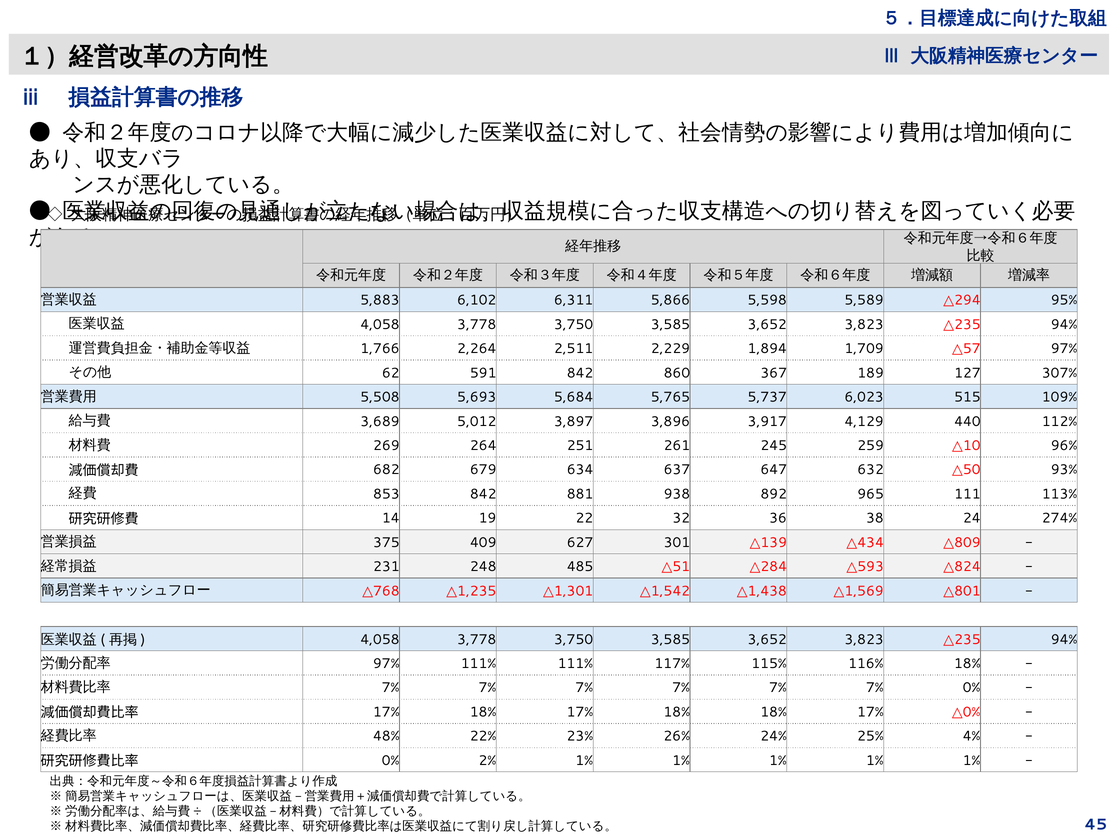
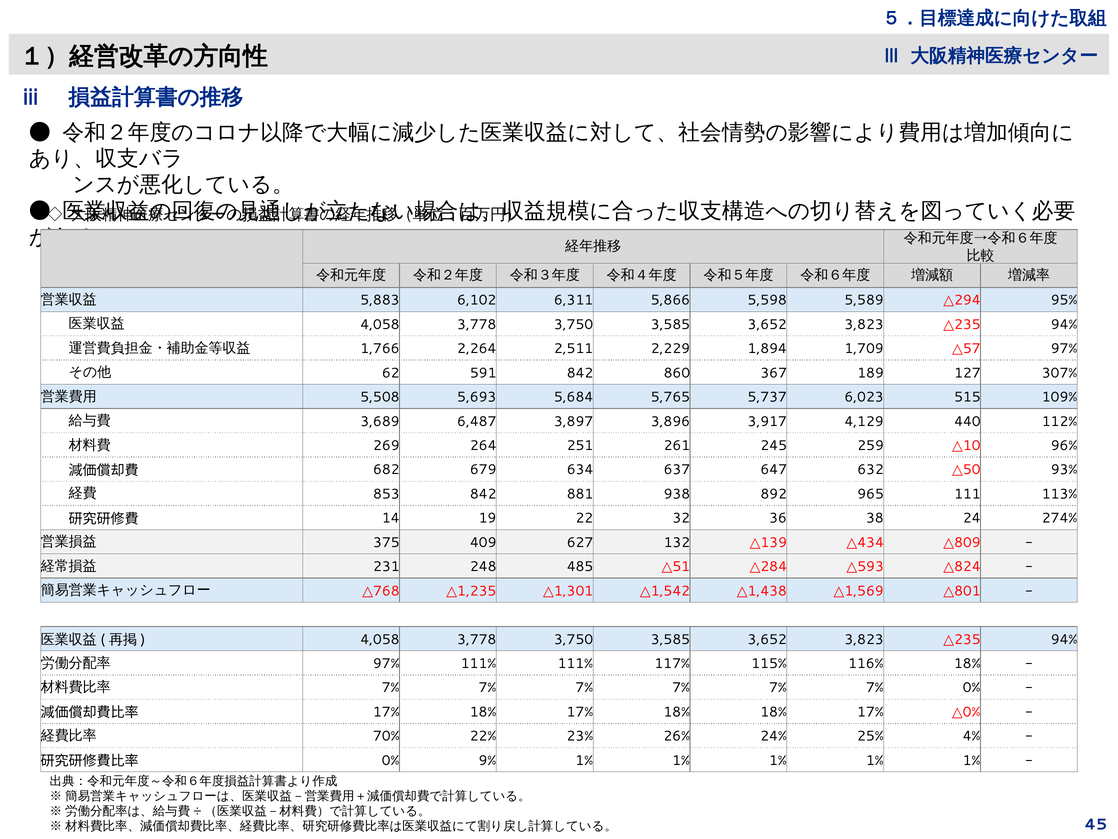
5,012: 5,012 -> 6,487 (477, 421)
301: 301 -> 132 (677, 542)
48%: 48% -> 70% (386, 736)
2%: 2% -> 9% (487, 760)
